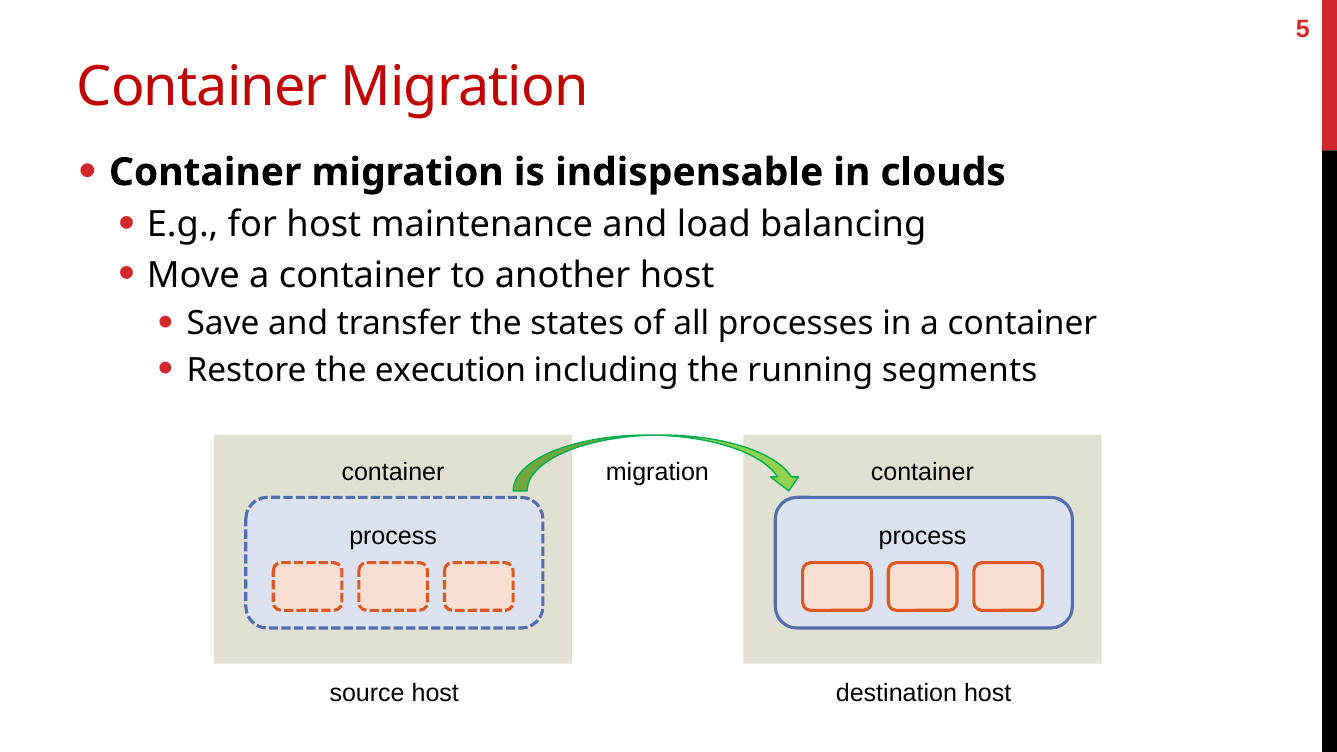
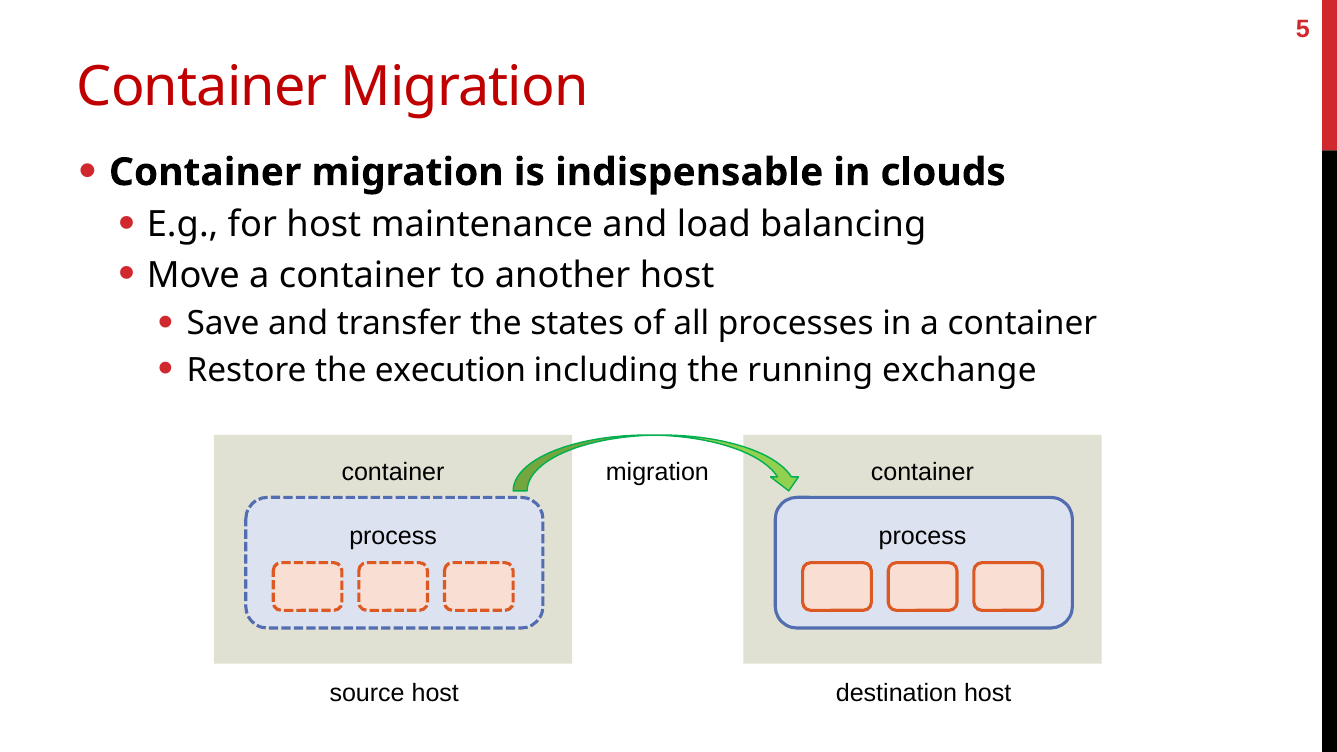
segments: segments -> exchange (959, 370)
